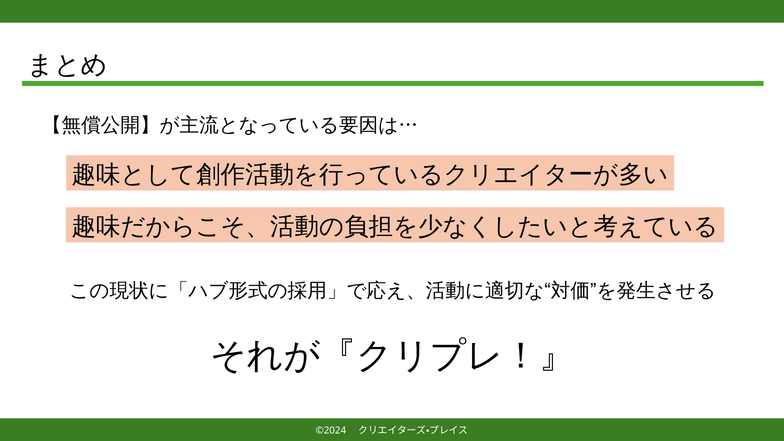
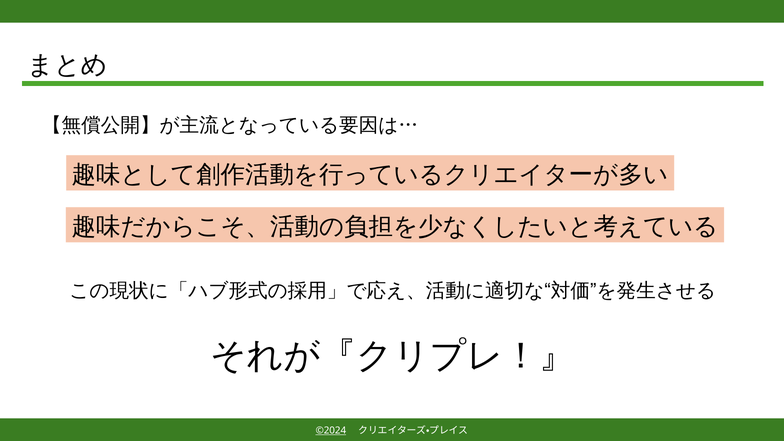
©2024 underline: none -> present (331, 430)
